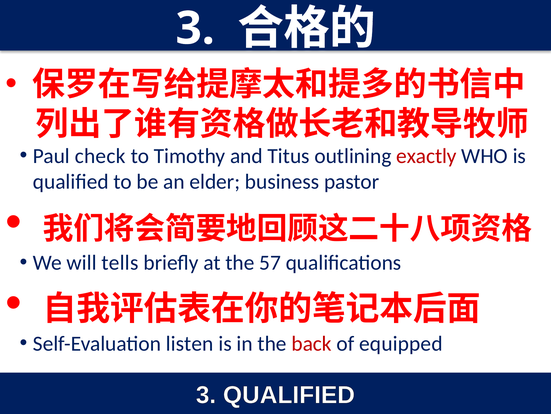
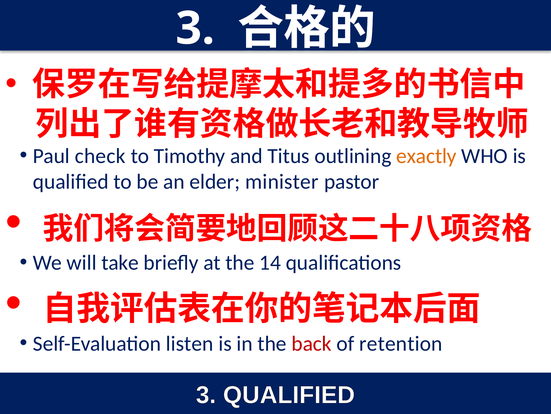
exactly colour: red -> orange (426, 156)
business: business -> minister (282, 181)
tells: tells -> take (120, 262)
57: 57 -> 14 (270, 262)
equipped: equipped -> retention (401, 343)
